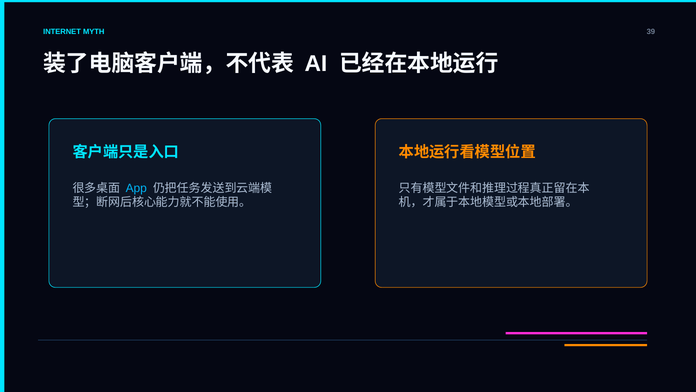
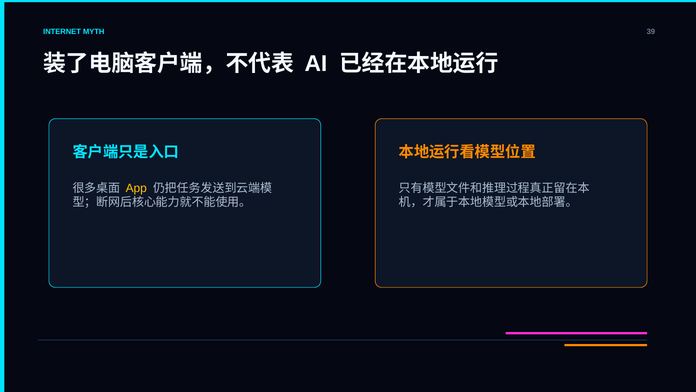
App colour: light blue -> yellow (136, 188)
